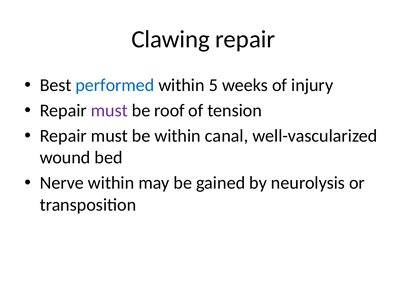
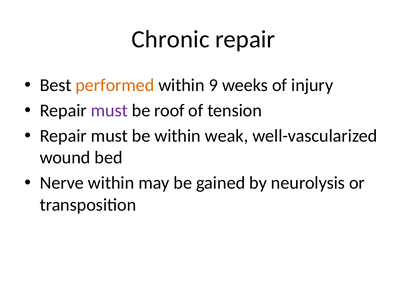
Clawing: Clawing -> Chronic (171, 39)
performed colour: blue -> orange (115, 85)
5: 5 -> 9 (213, 85)
canal: canal -> weak (227, 136)
